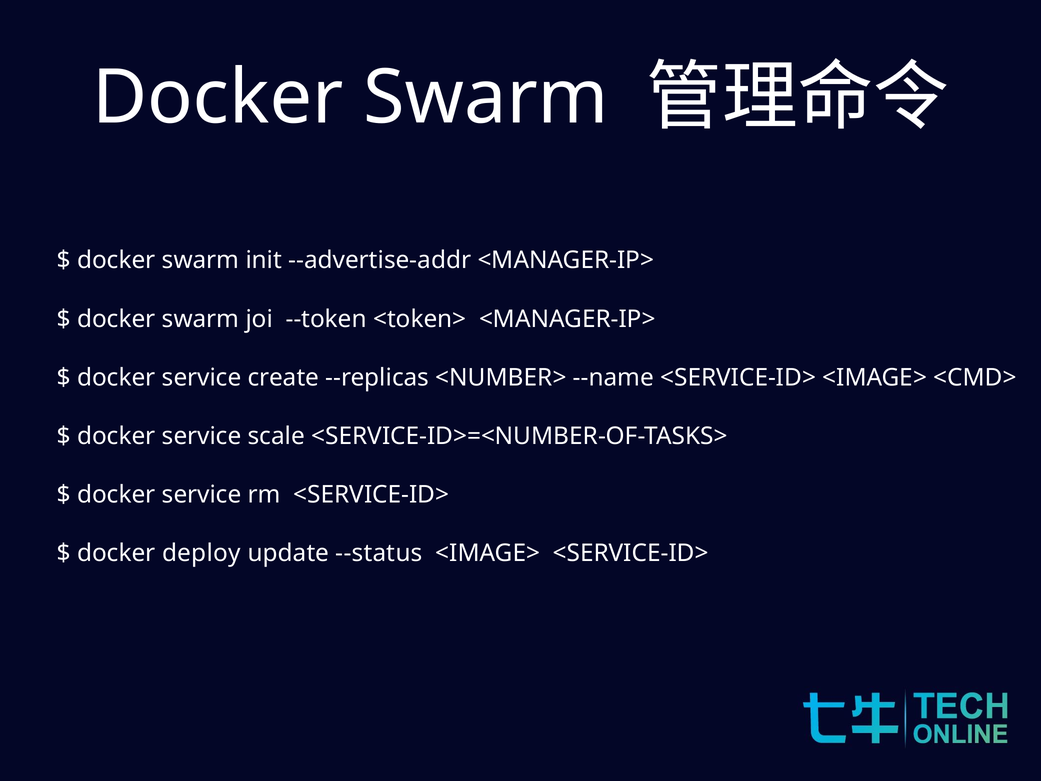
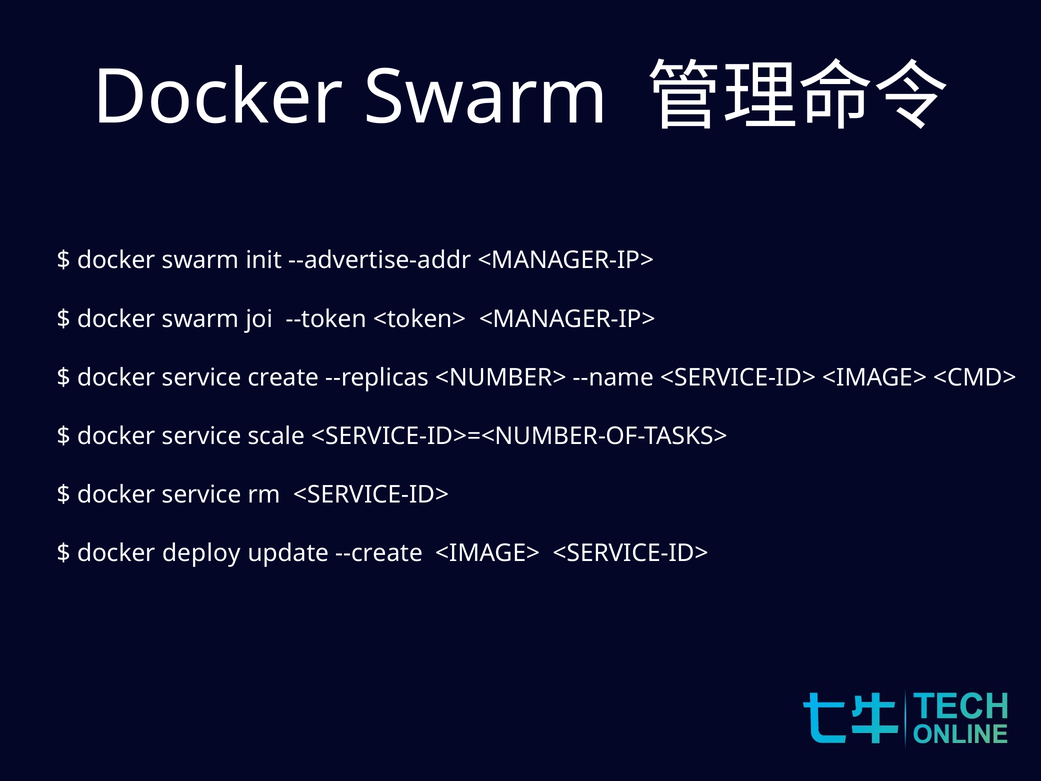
--status: --status -> --create (379, 553)
